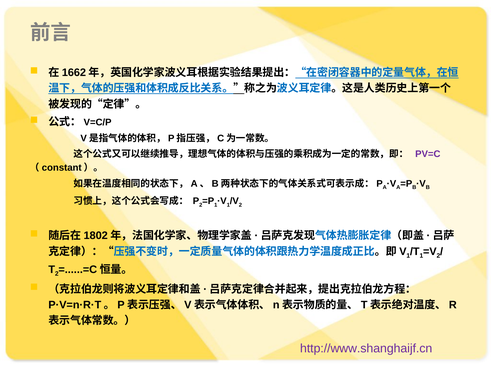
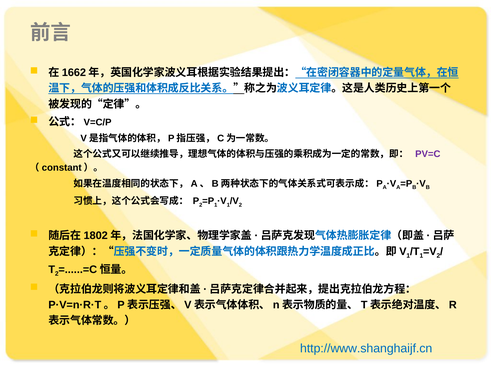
http://www.shanghaijf.cn colour: purple -> blue (366, 349)
